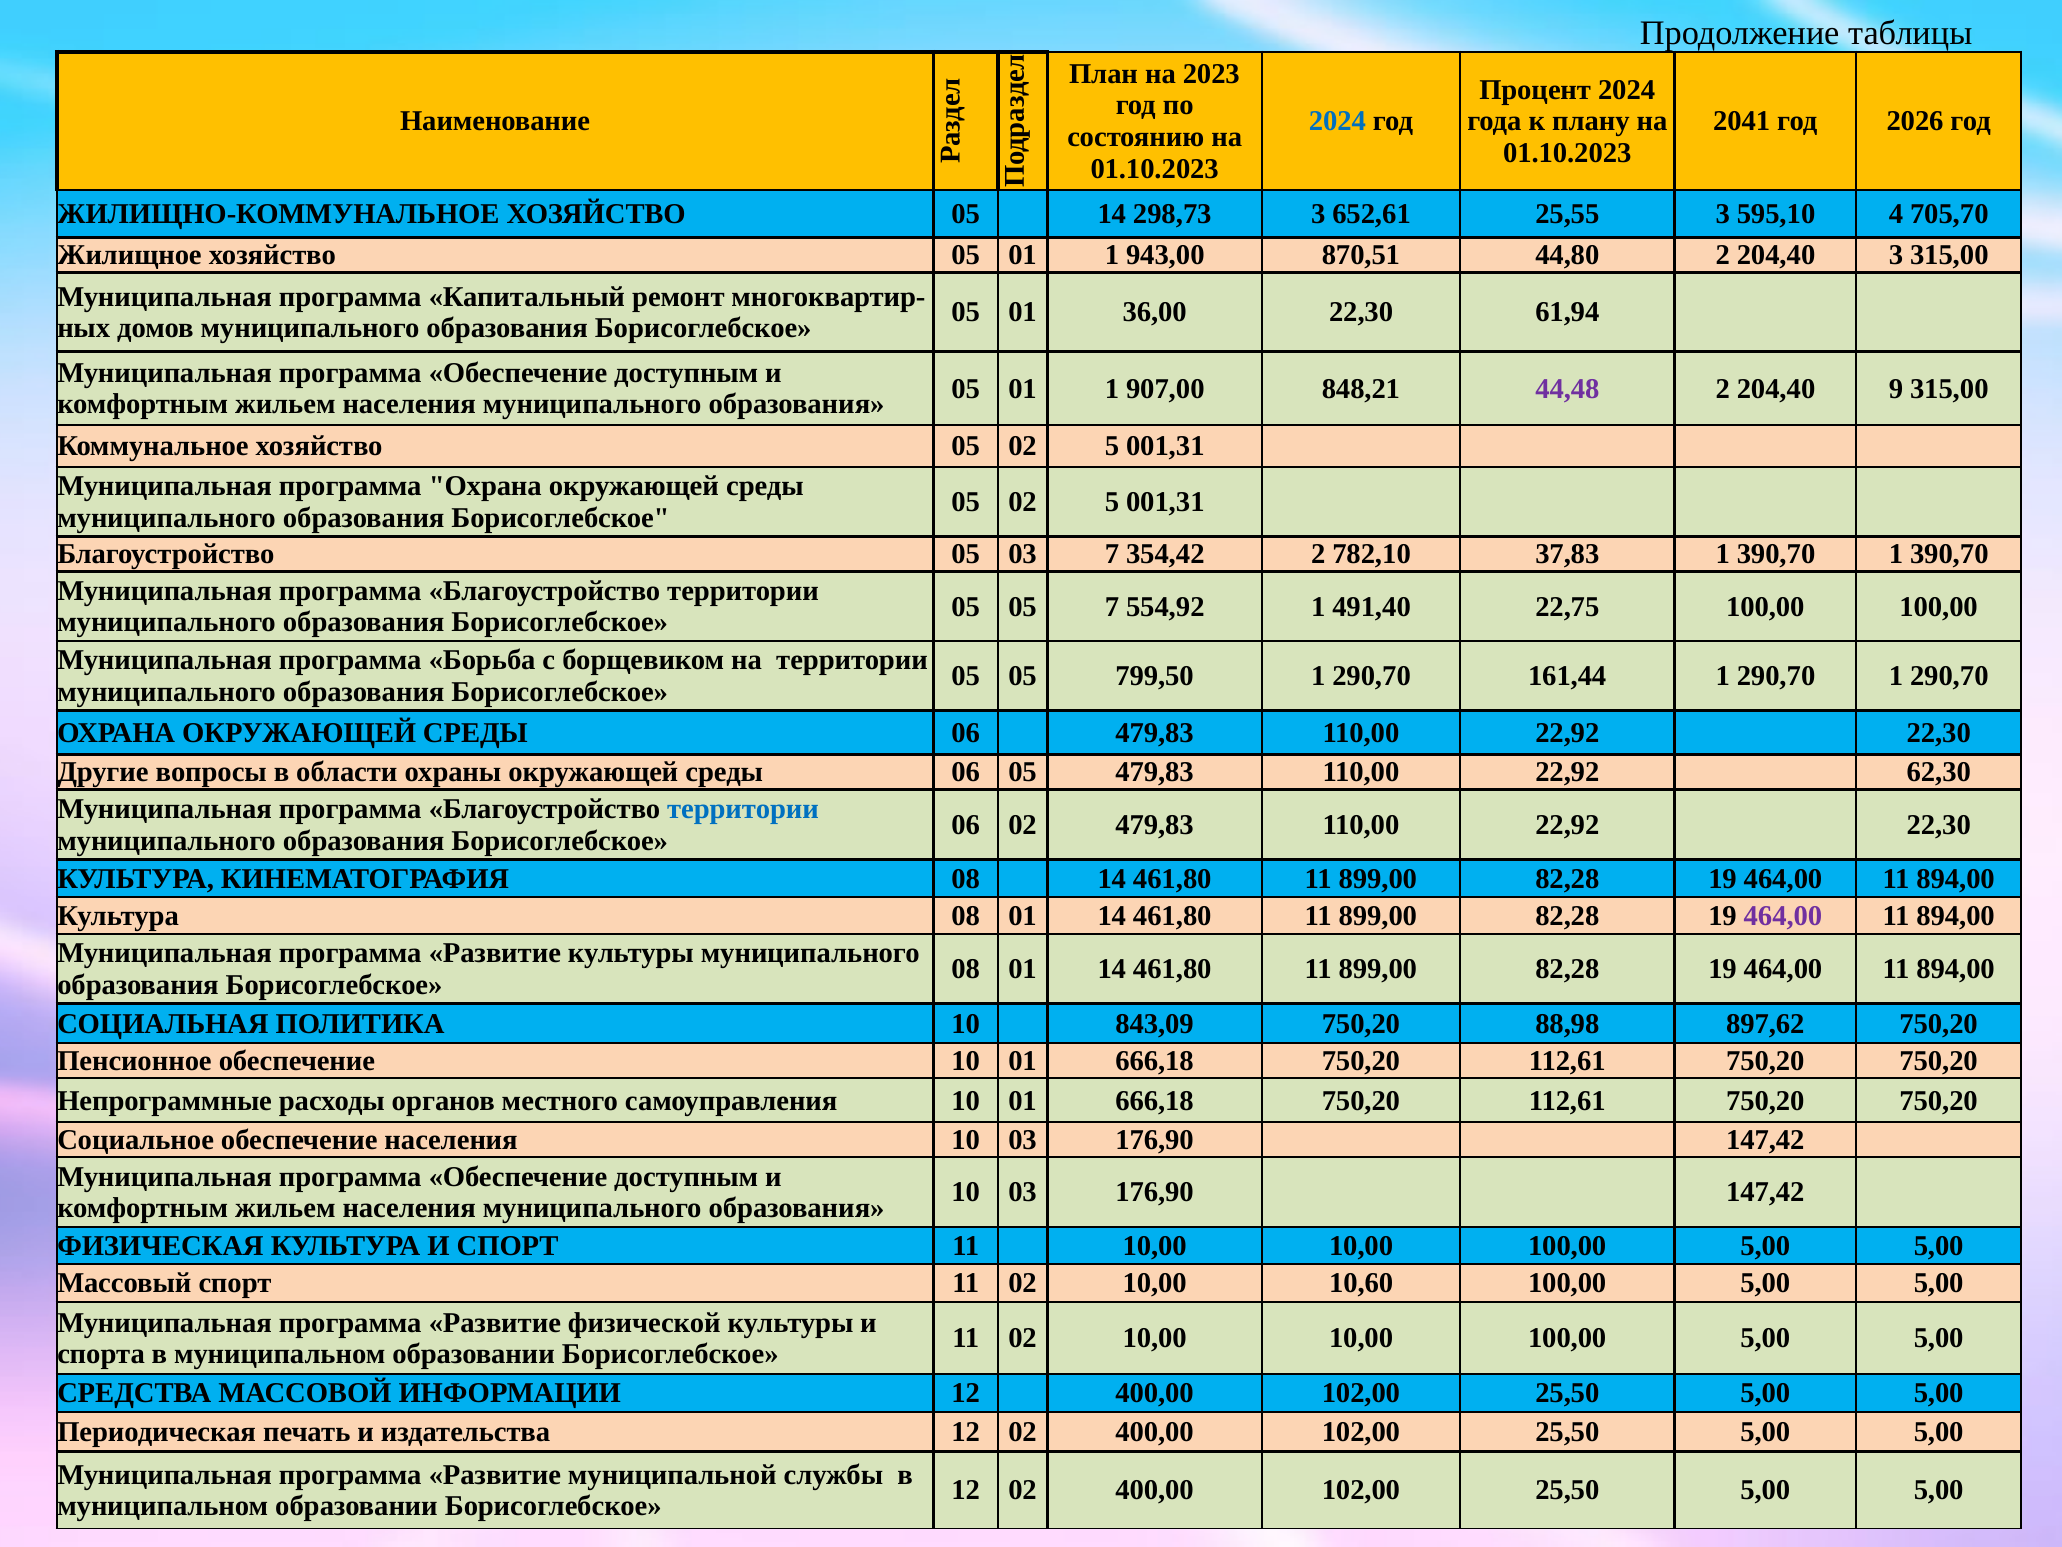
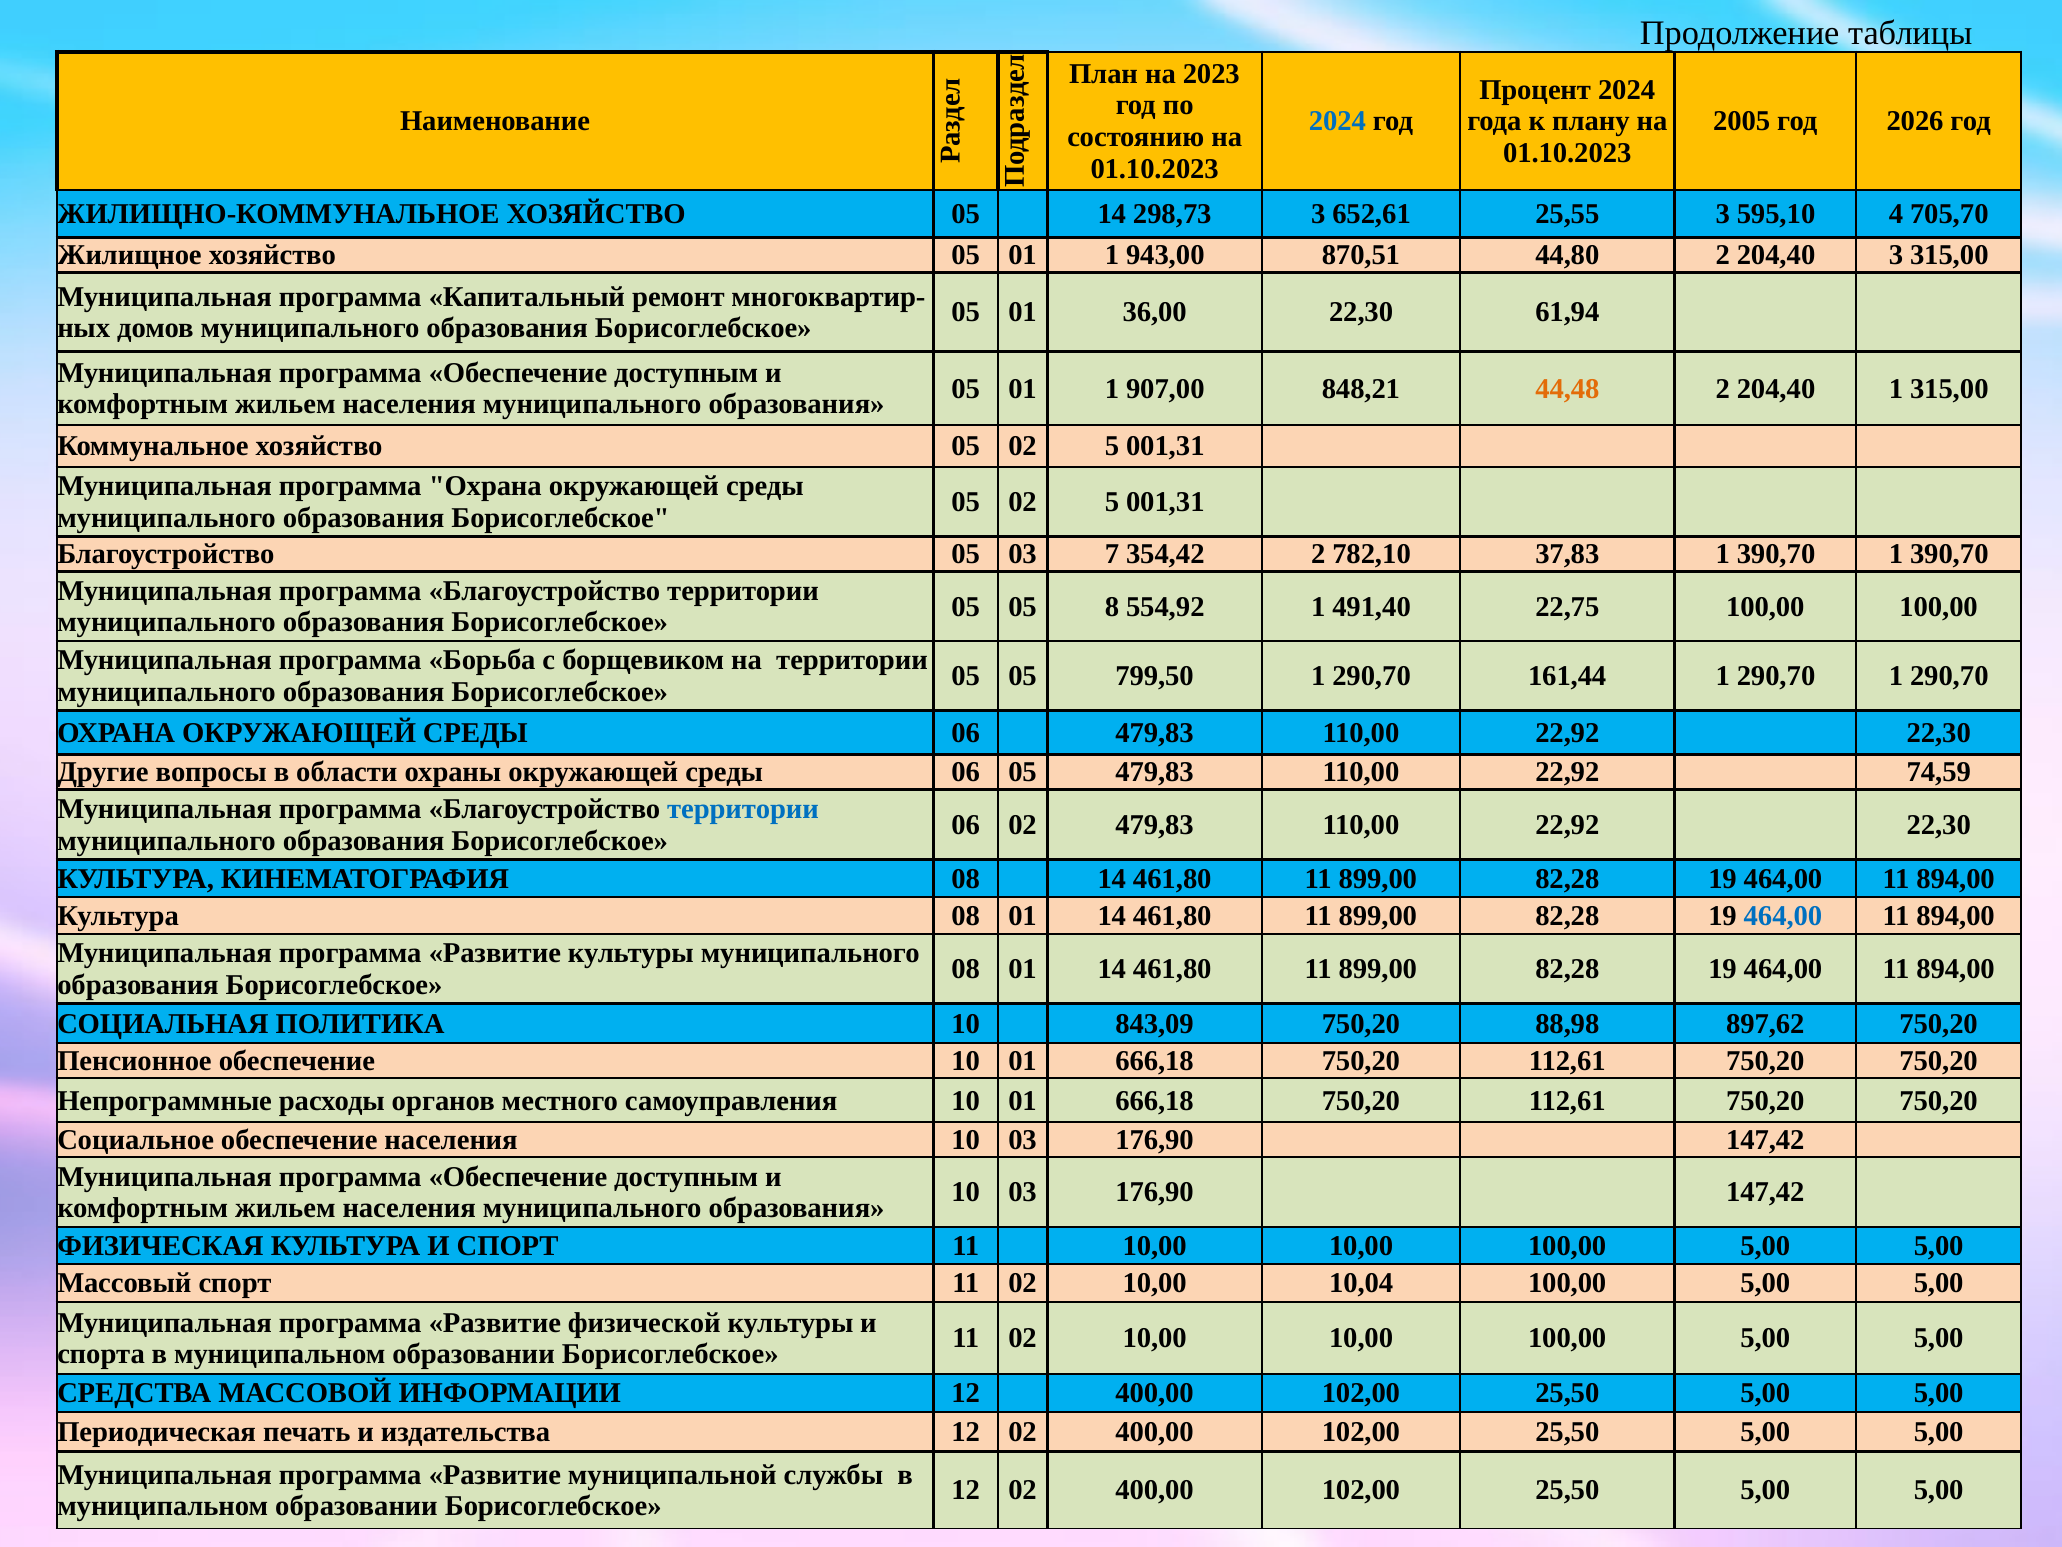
2041: 2041 -> 2005 (1742, 121)
44,48 colour: purple -> orange (1567, 389)
204,40 9: 9 -> 1 (1896, 389)
05 7: 7 -> 8 (1112, 606)
62,30: 62,30 -> 74,59 (1939, 772)
464,00 colour: purple -> blue (1783, 916)
10,60: 10,60 -> 10,04 (1361, 1283)
